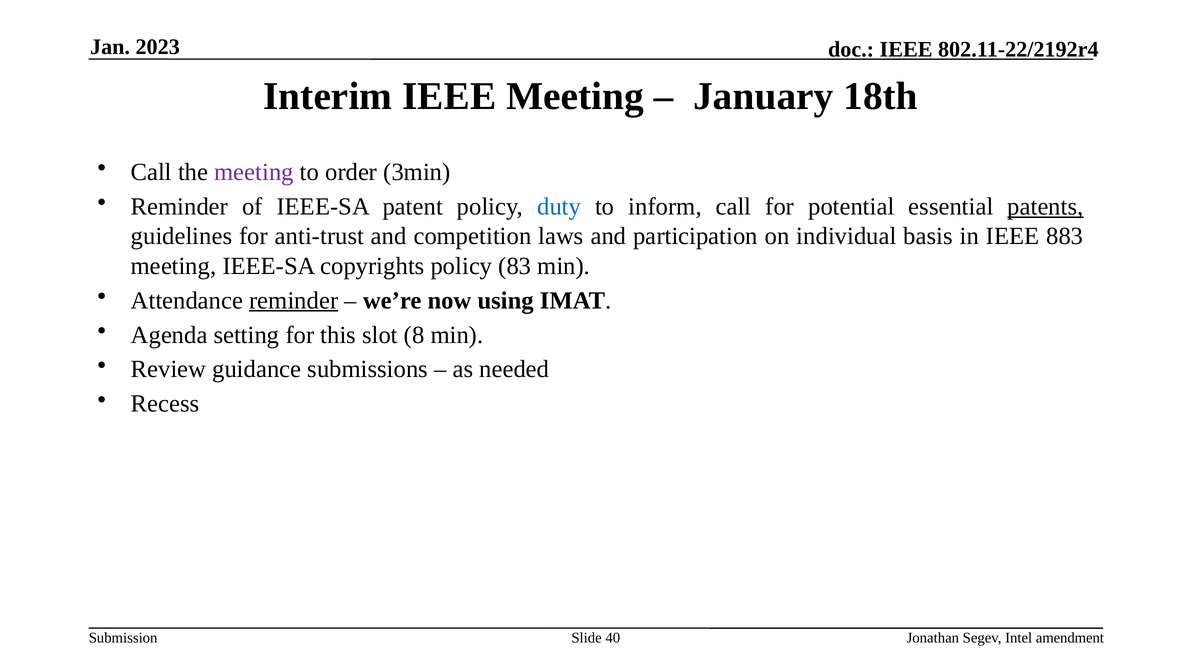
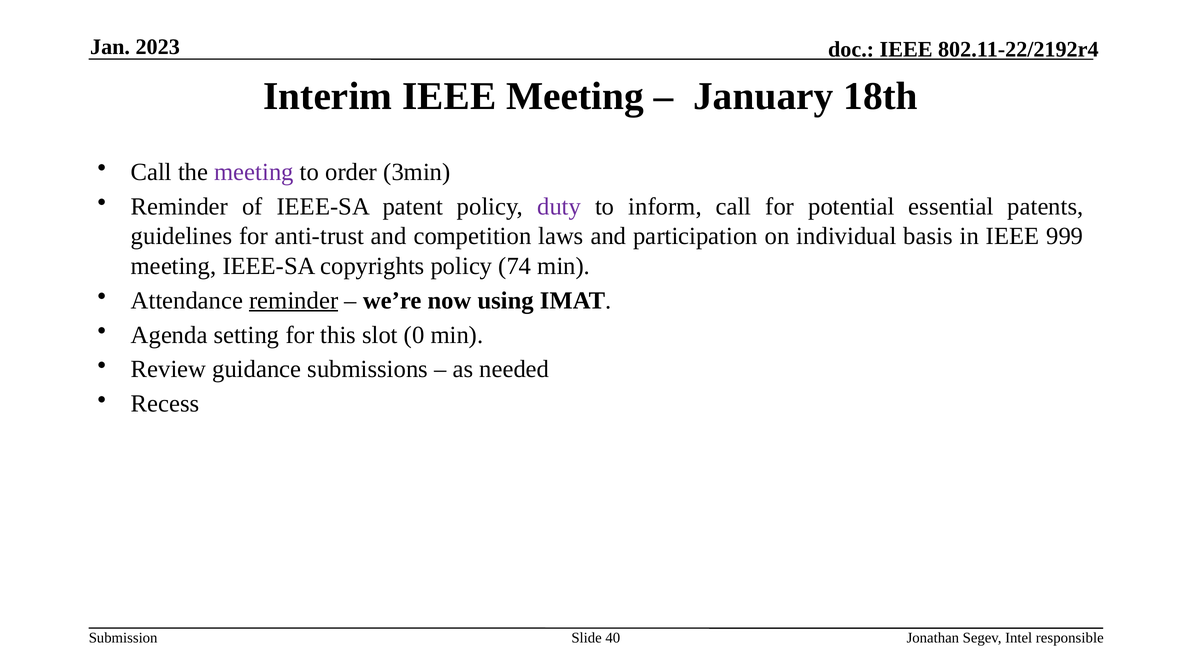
duty colour: blue -> purple (559, 207)
patents underline: present -> none (1045, 207)
883: 883 -> 999 (1065, 236)
83: 83 -> 74 (515, 266)
8: 8 -> 0 (414, 335)
amendment: amendment -> responsible (1070, 638)
